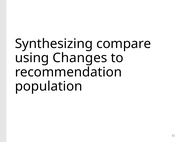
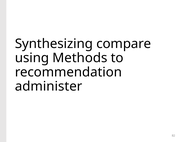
Changes: Changes -> Methods (80, 58)
population: population -> administer (49, 87)
